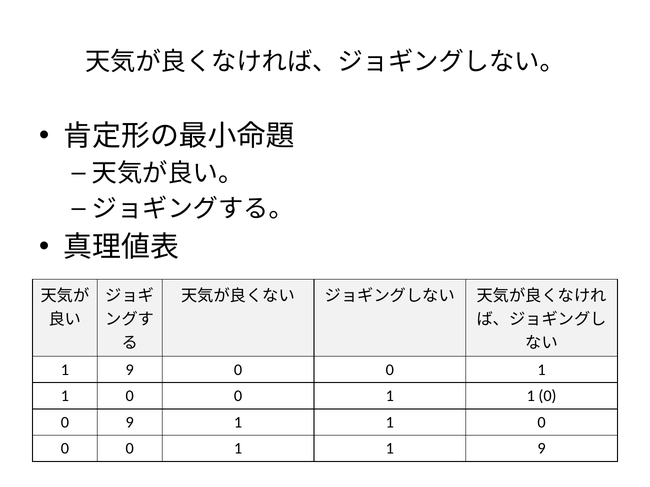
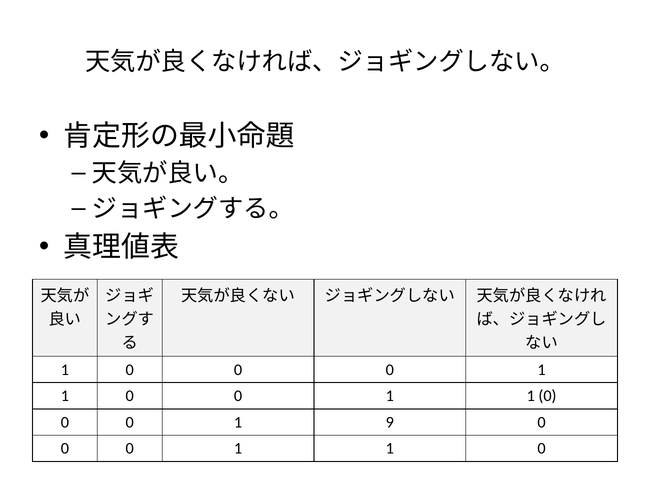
9: 9 -> 0 (130, 370)
9: 9 -> 0 (130, 423)
1: 1 -> 9 (390, 423)
9: 9 -> 0 (542, 449)
